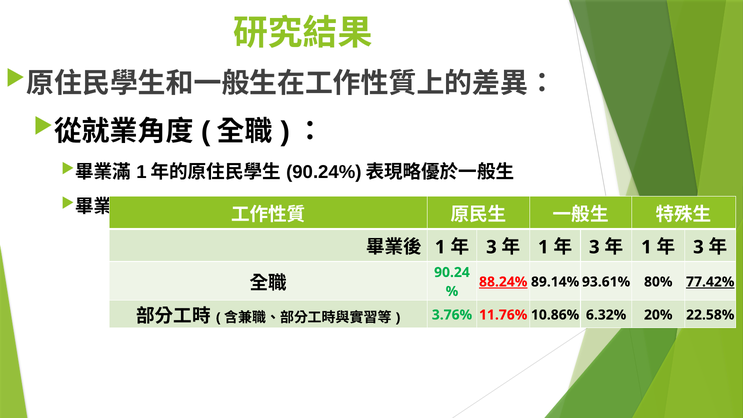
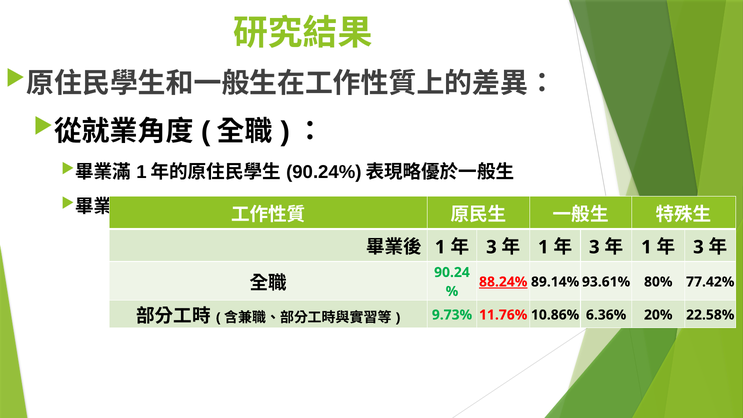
77.42% underline: present -> none (710, 282)
3.76%: 3.76% -> 9.73% (452, 315)
6.32%: 6.32% -> 6.36% (606, 315)
